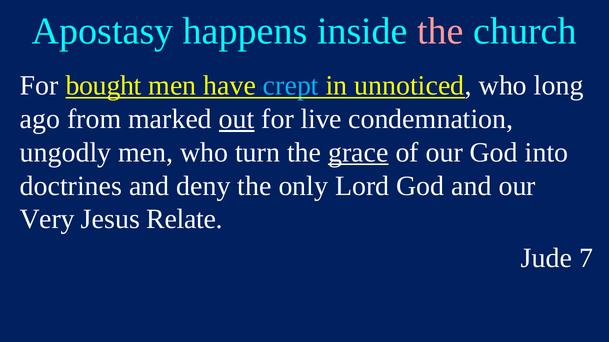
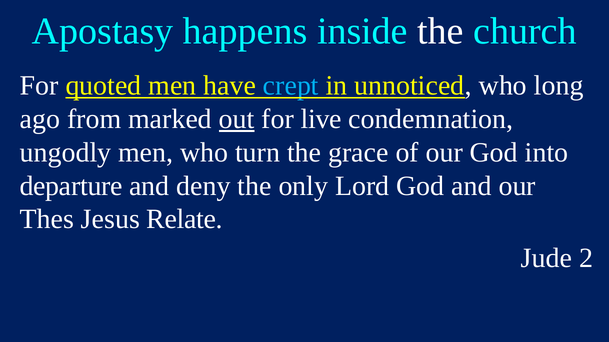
the colour: pink -> white (441, 31)
bought: bought -> quoted (103, 86)
grace underline: present -> none (358, 153)
doctrines: doctrines -> departure (71, 186)
Very: Very -> Thes (47, 220)
7: 7 -> 2 (586, 259)
